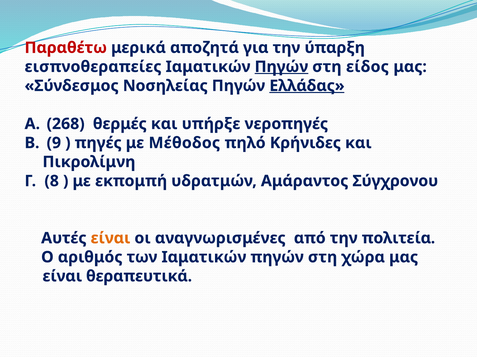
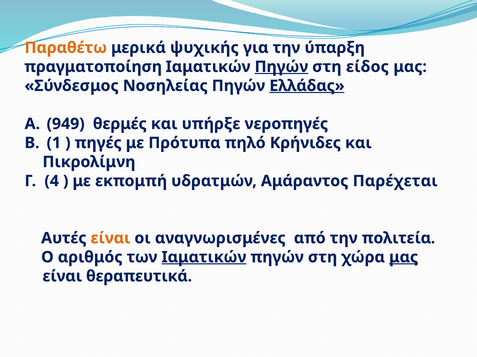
Παραθέτω colour: red -> orange (66, 48)
αποζητά: αποζητά -> ψυχικής (204, 48)
εισπνοθεραπείες: εισπνοθεραπείες -> πραγματοποίηση (93, 67)
268: 268 -> 949 (66, 124)
9: 9 -> 1 (54, 143)
Μέθοδος: Μέθοδος -> Πρότυπα (184, 143)
8: 8 -> 4 (52, 181)
Σύγχρονου: Σύγχρονου -> Παρέχεται (395, 181)
Ιαματικών underline: none -> present (204, 258)
μας underline: none -> present (404, 258)
